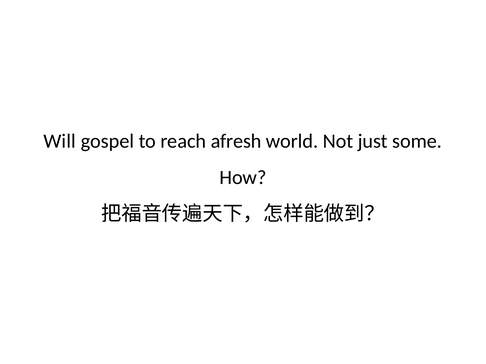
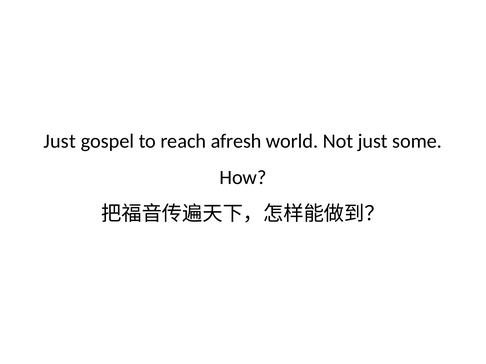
Will: Will -> Just (60, 141)
